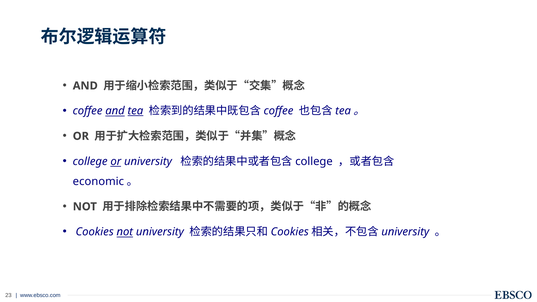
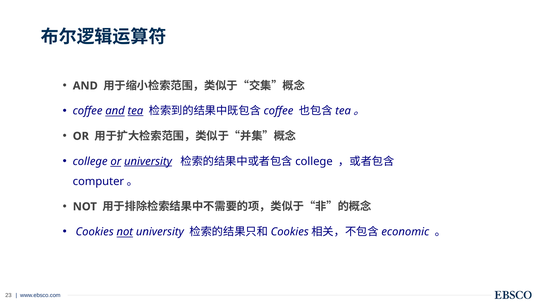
university underline: none -> present (148, 161)
economic: economic -> computer (98, 181)
university: university -> economic (405, 232)
